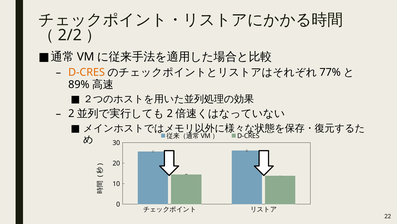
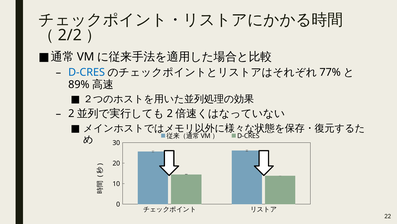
D-CRES colour: orange -> blue (87, 72)
